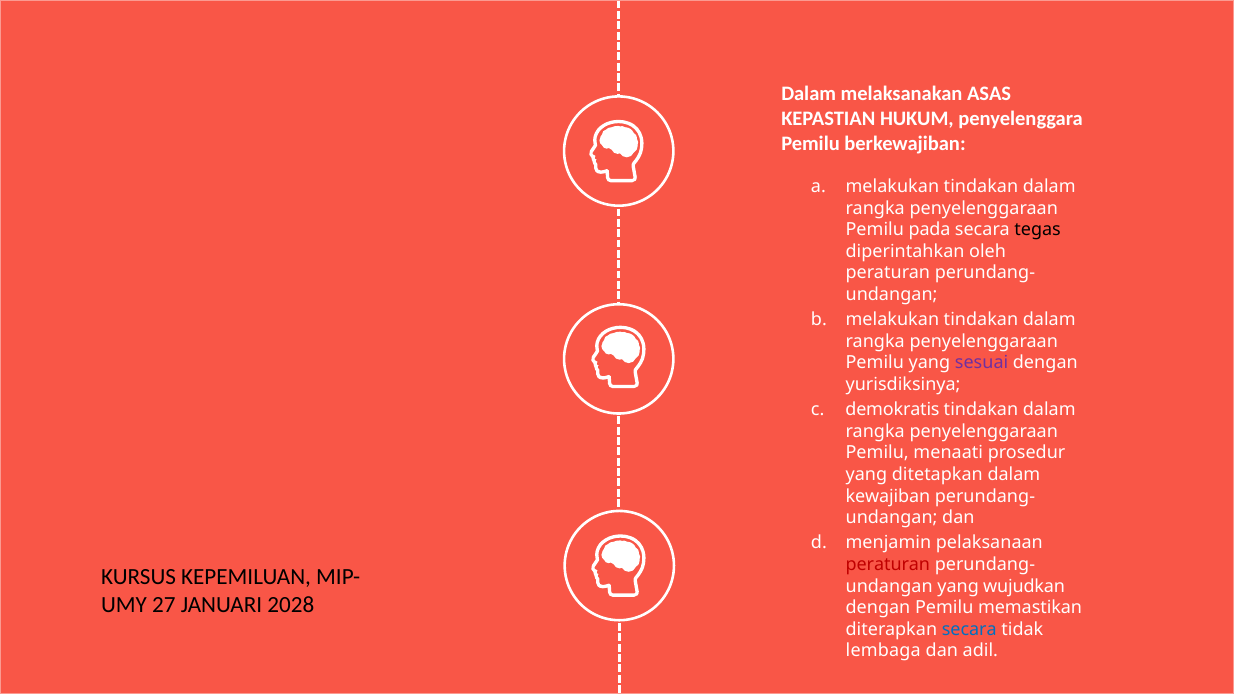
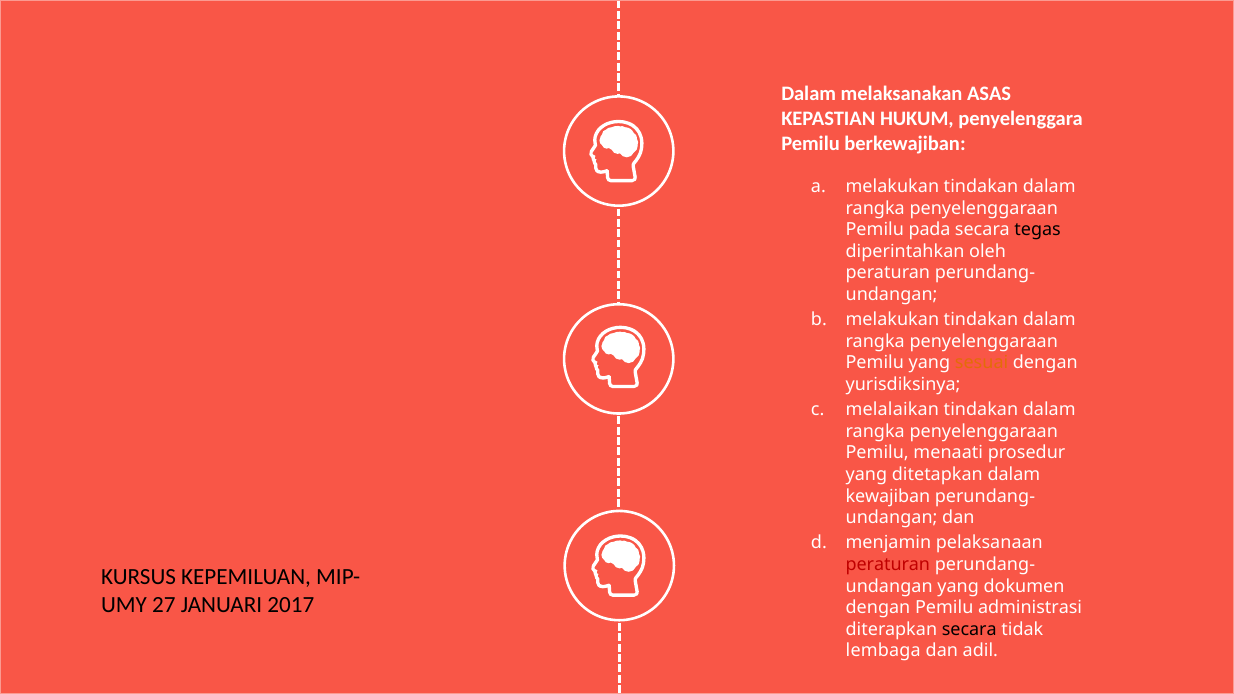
sesuai colour: purple -> orange (982, 363)
demokratis: demokratis -> melalaikan (892, 410)
wujudkan: wujudkan -> dokumen (1024, 586)
2028: 2028 -> 2017 (291, 605)
memastikan: memastikan -> administrasi (1030, 608)
secara colour: blue -> black (969, 630)
